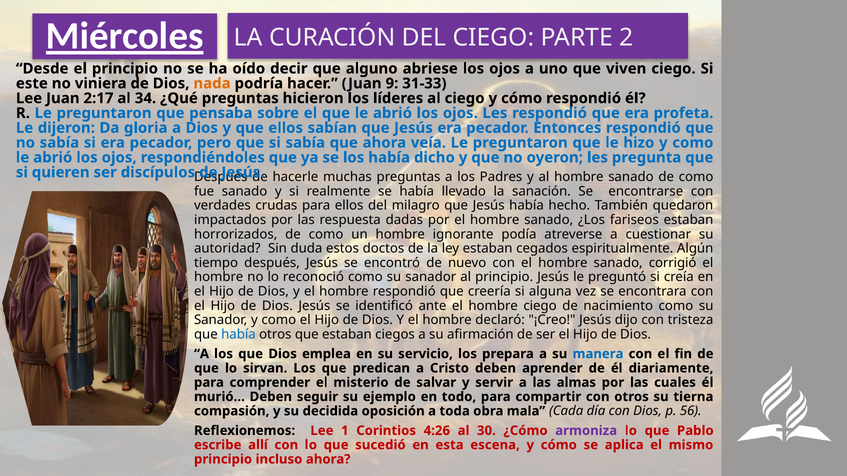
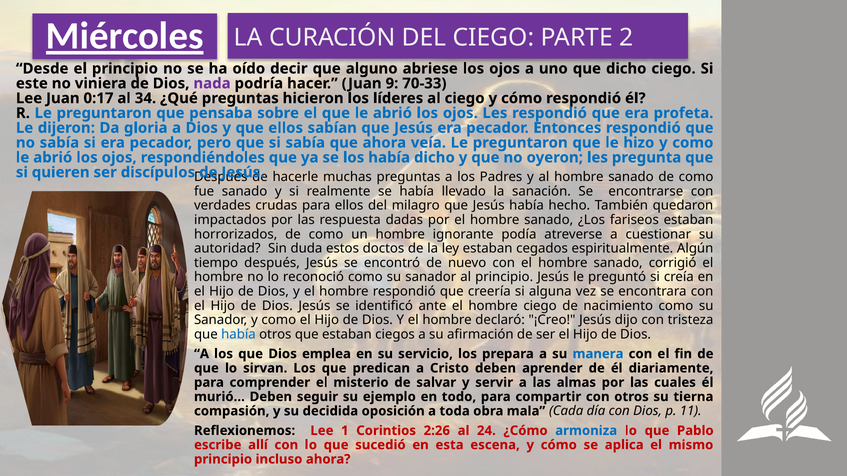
que viven: viven -> dicho (626, 69)
nada colour: orange -> purple (212, 83)
31-33: 31-33 -> 70-33 (424, 83)
2:17: 2:17 -> 0:17 (98, 98)
56: 56 -> 11 (691, 411)
4:26: 4:26 -> 2:26 (437, 431)
30: 30 -> 24 (486, 431)
armoniza colour: purple -> blue (586, 431)
